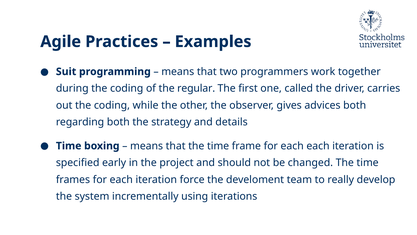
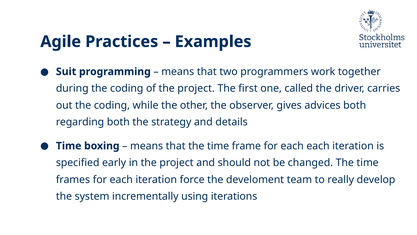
of the regular: regular -> project (196, 88)
